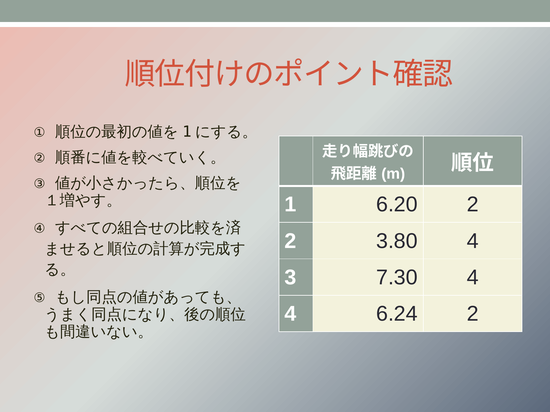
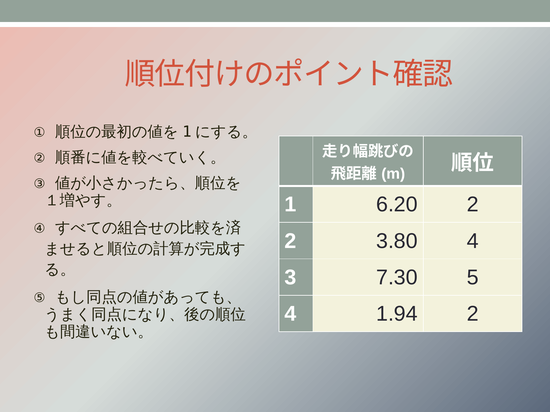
7.30 4: 4 -> 5 (473, 278)
6.24: 6.24 -> 1.94 (397, 314)
